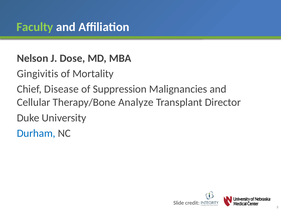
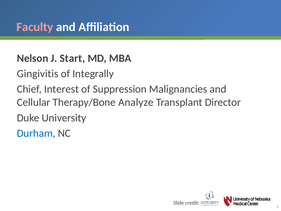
Faculty colour: light green -> pink (35, 27)
Dose: Dose -> Start (72, 58)
Mortality: Mortality -> Integrally (93, 74)
Disease: Disease -> Interest (61, 89)
